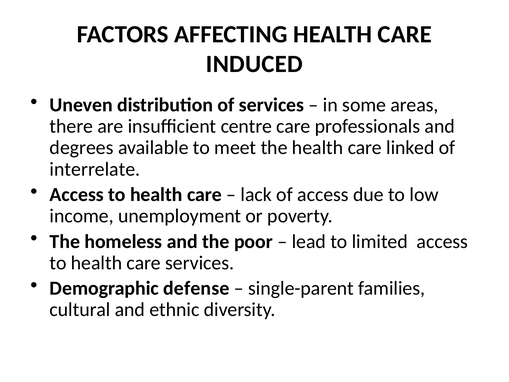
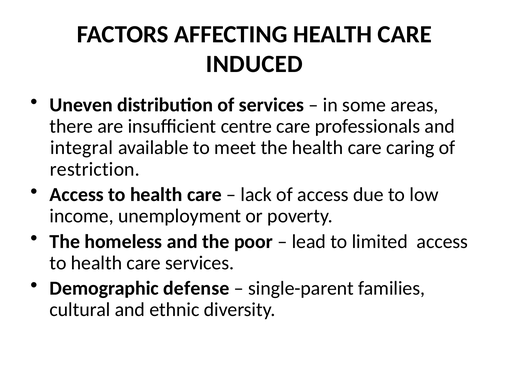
degrees: degrees -> integral (82, 148)
linked: linked -> caring (410, 148)
interrelate: interrelate -> restriction (95, 169)
